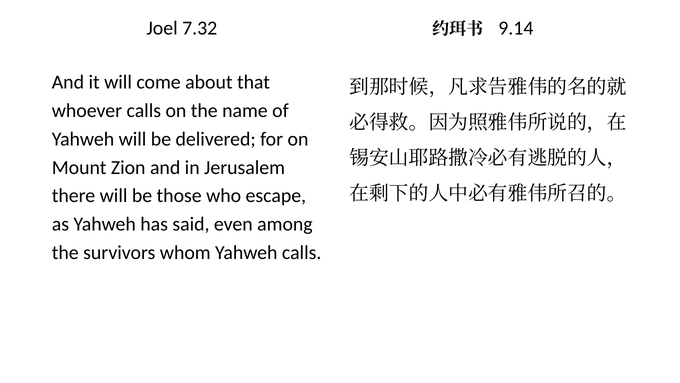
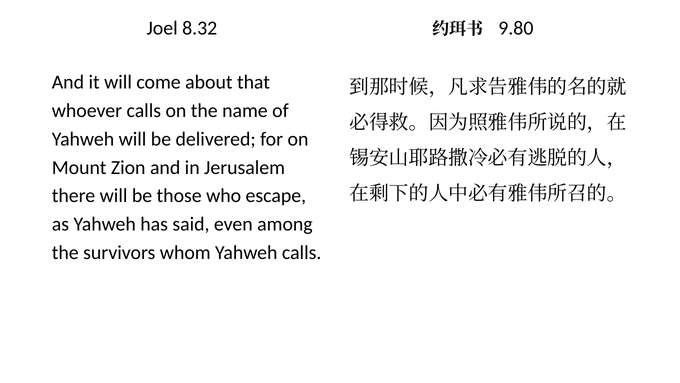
7.32: 7.32 -> 8.32 (200, 28)
9.14: 9.14 -> 9.80 (516, 28)
